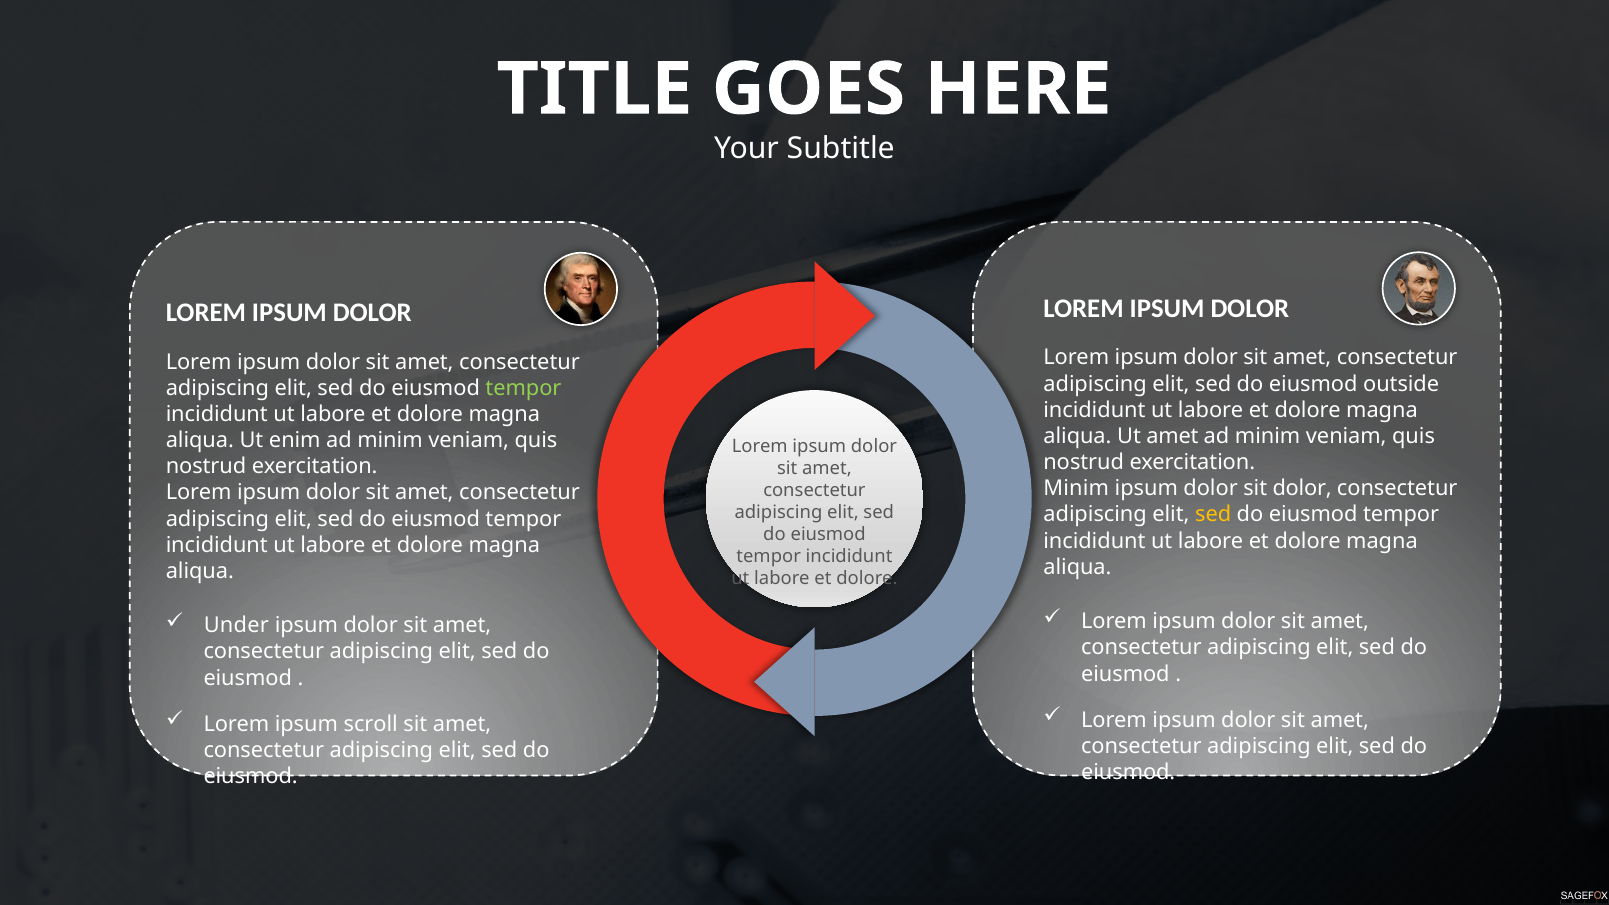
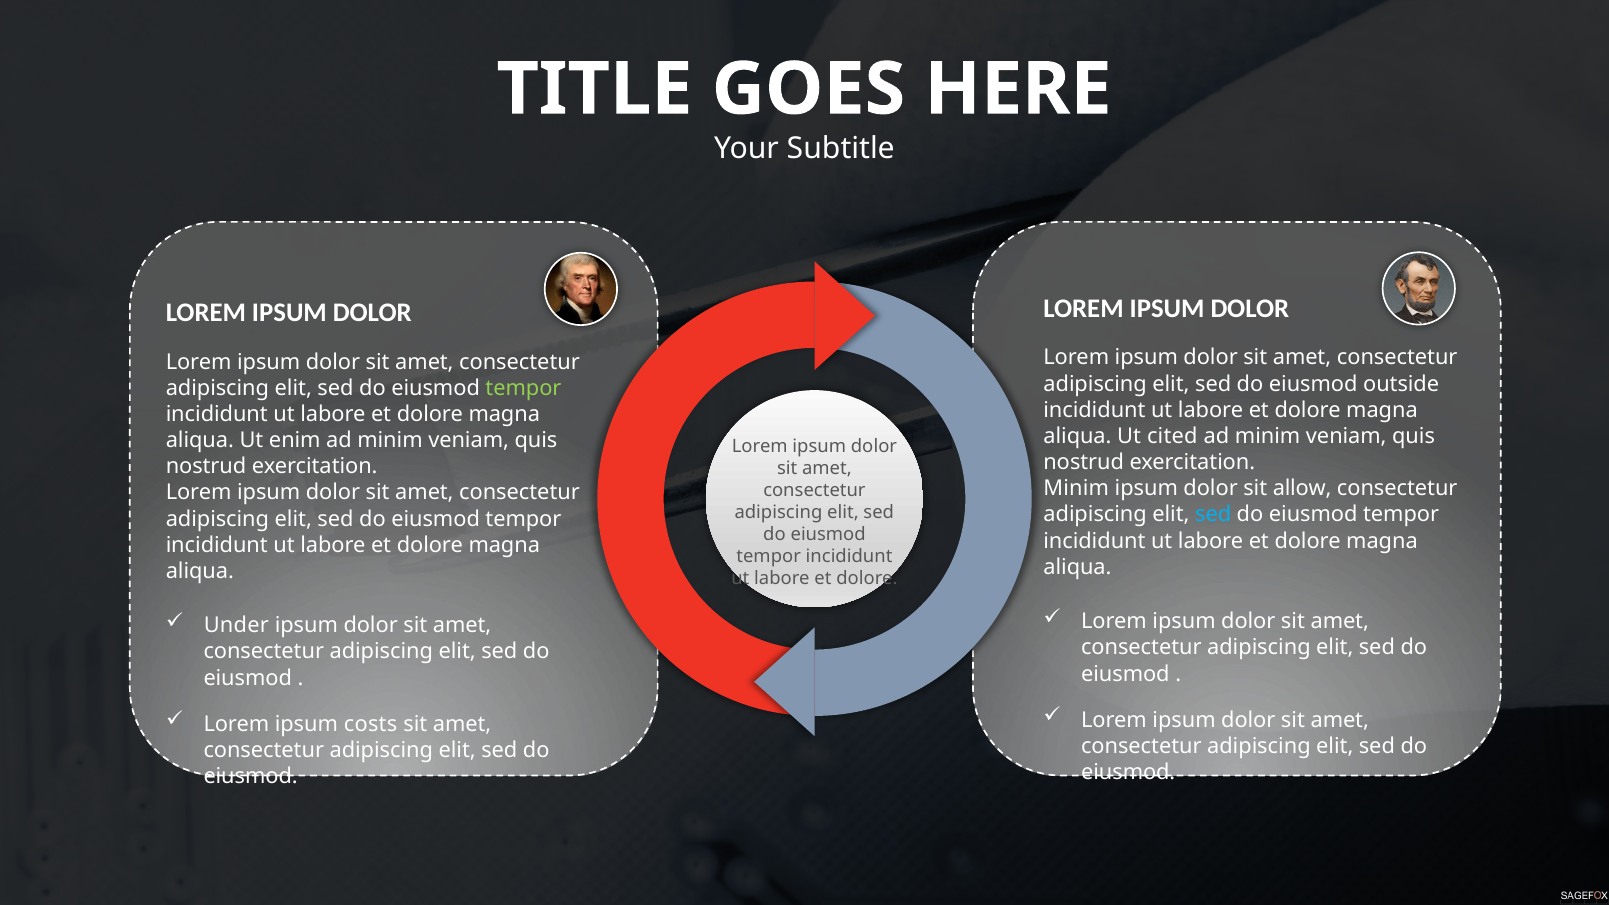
Ut amet: amet -> cited (1172, 436)
sit dolor: dolor -> allow (1302, 489)
sed colour: yellow -> light blue (1213, 515)
scroll: scroll -> costs (371, 724)
